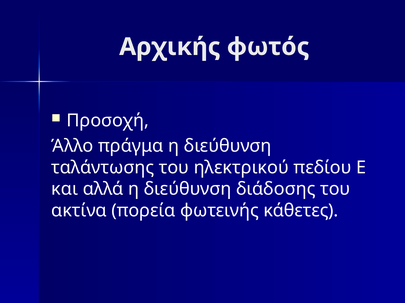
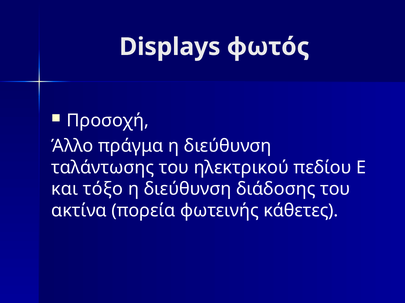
Αρχικής: Αρχικής -> Displays (170, 47)
αλλά: αλλά -> τόξο (103, 189)
